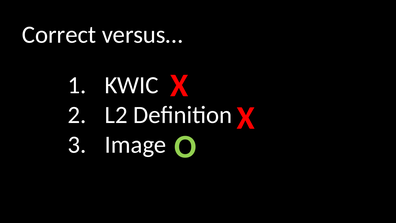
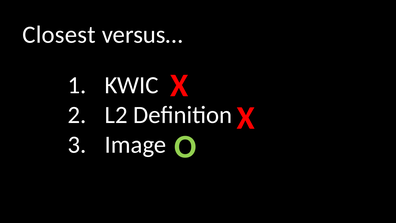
Correct: Correct -> Closest (59, 35)
